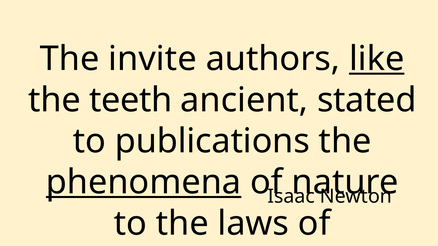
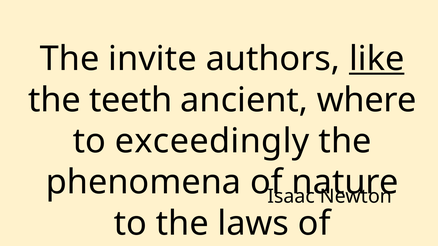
stated: stated -> where (367, 100)
publications: publications -> exceedingly (212, 141)
phenomena underline: present -> none (144, 183)
